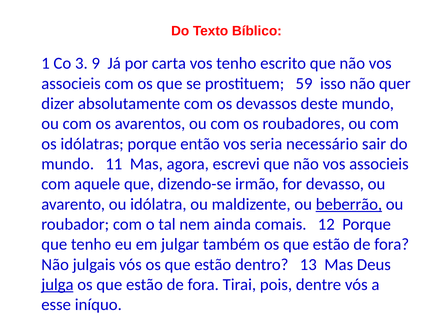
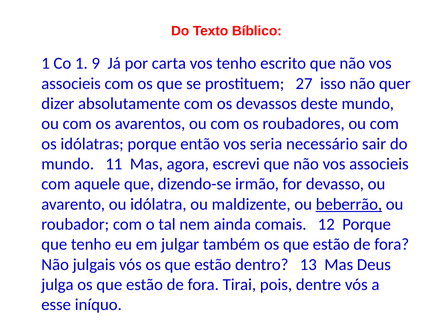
Co 3: 3 -> 1 (81, 63)
59: 59 -> 27 (304, 83)
julga underline: present -> none (57, 284)
